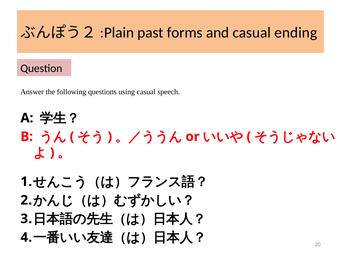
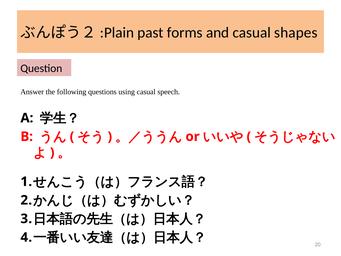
ending: ending -> shapes (296, 33)
